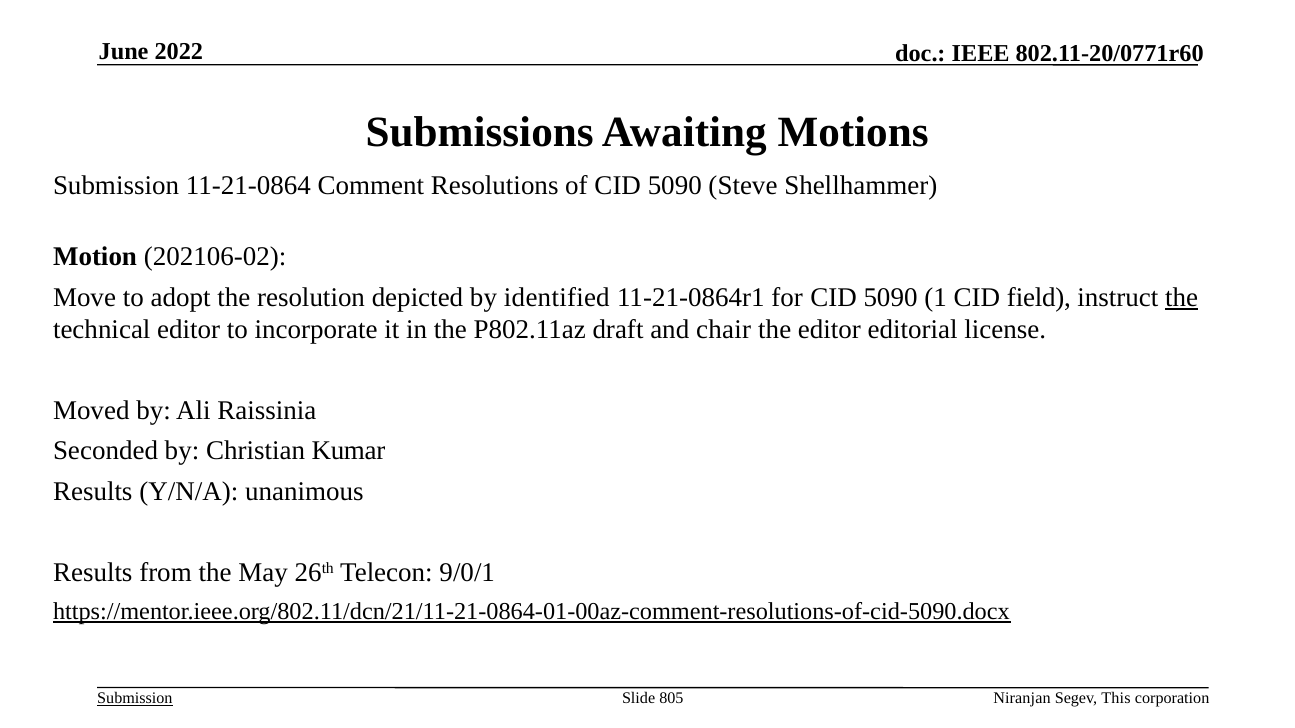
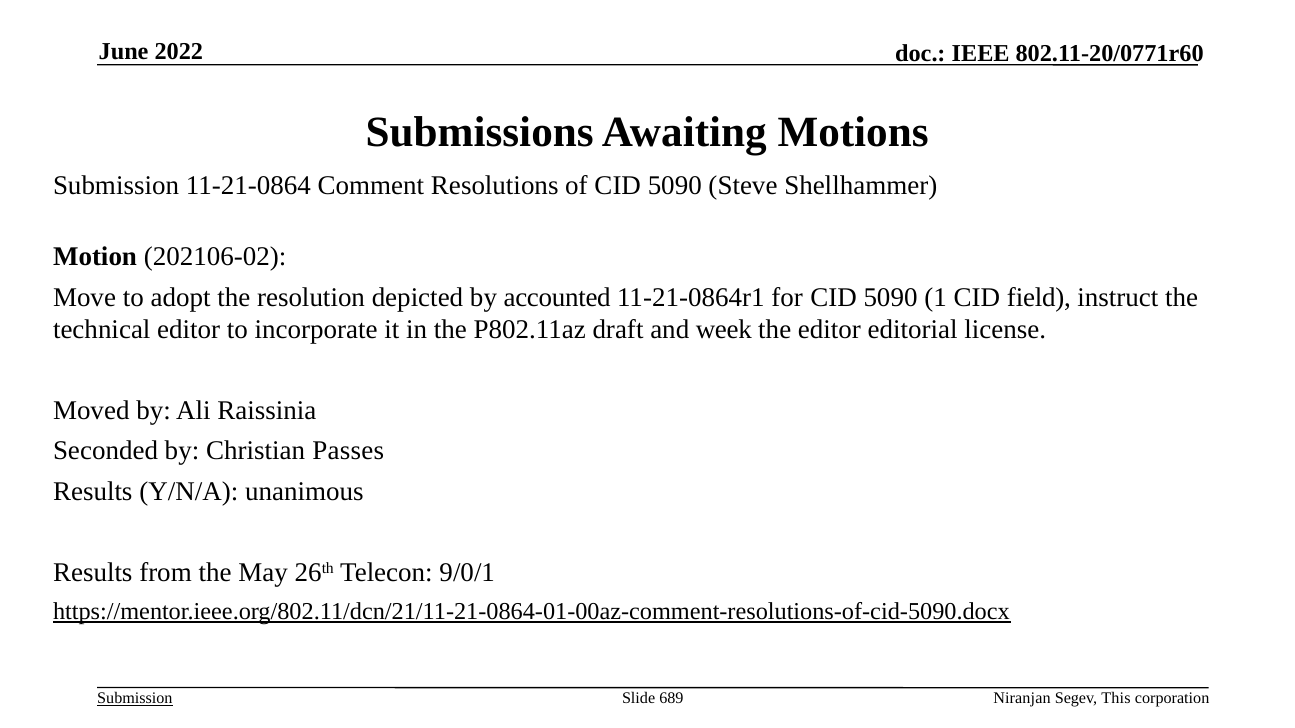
identified: identified -> accounted (557, 297)
the underline: present -> none (1182, 297)
chair: chair -> week (724, 330)
Kumar: Kumar -> Passes (348, 451)
805: 805 -> 689 (671, 699)
